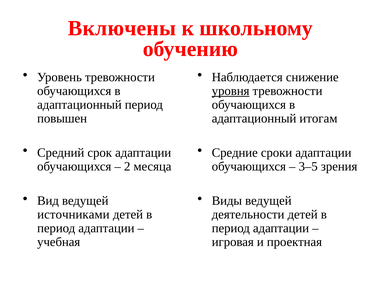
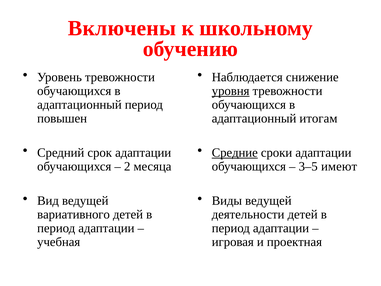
Средние underline: none -> present (235, 153)
зрения: зрения -> имеют (339, 166)
источниками: источниками -> вариативного (74, 214)
